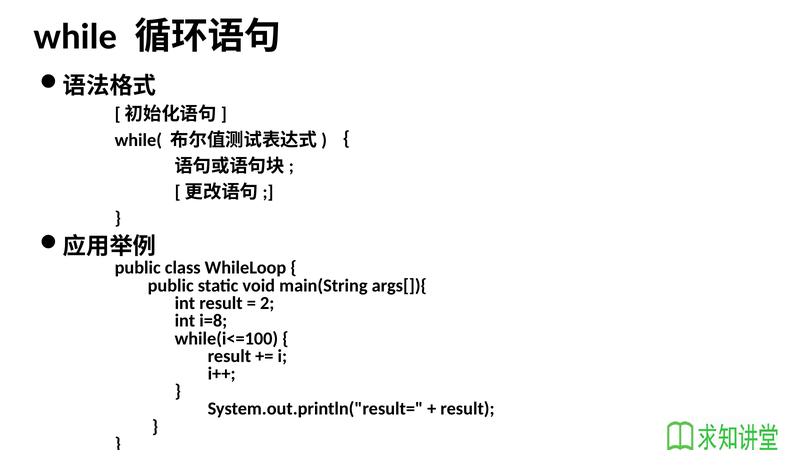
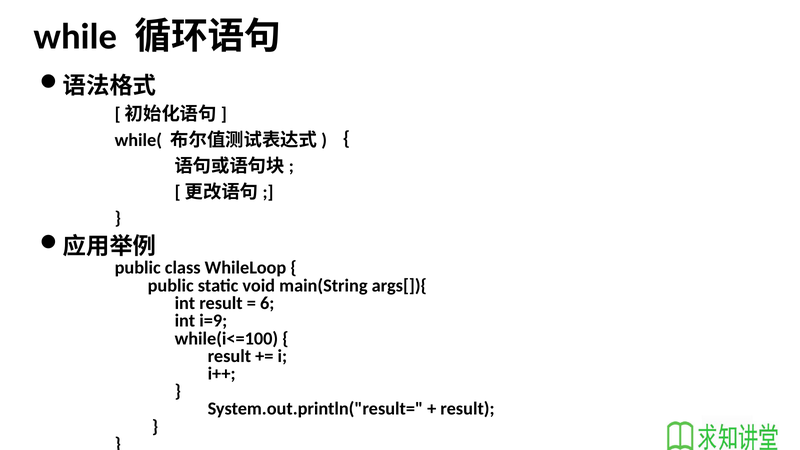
2: 2 -> 6 (267, 303)
i=8: i=8 -> i=9 (213, 321)
